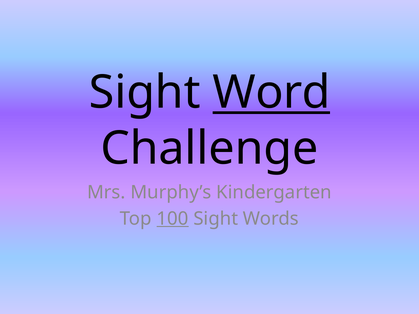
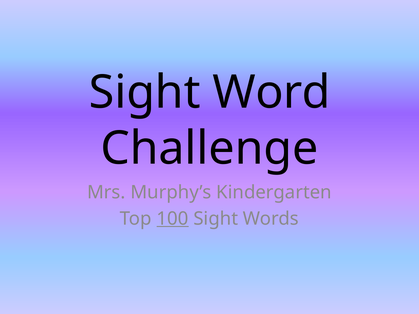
Word underline: present -> none (272, 93)
